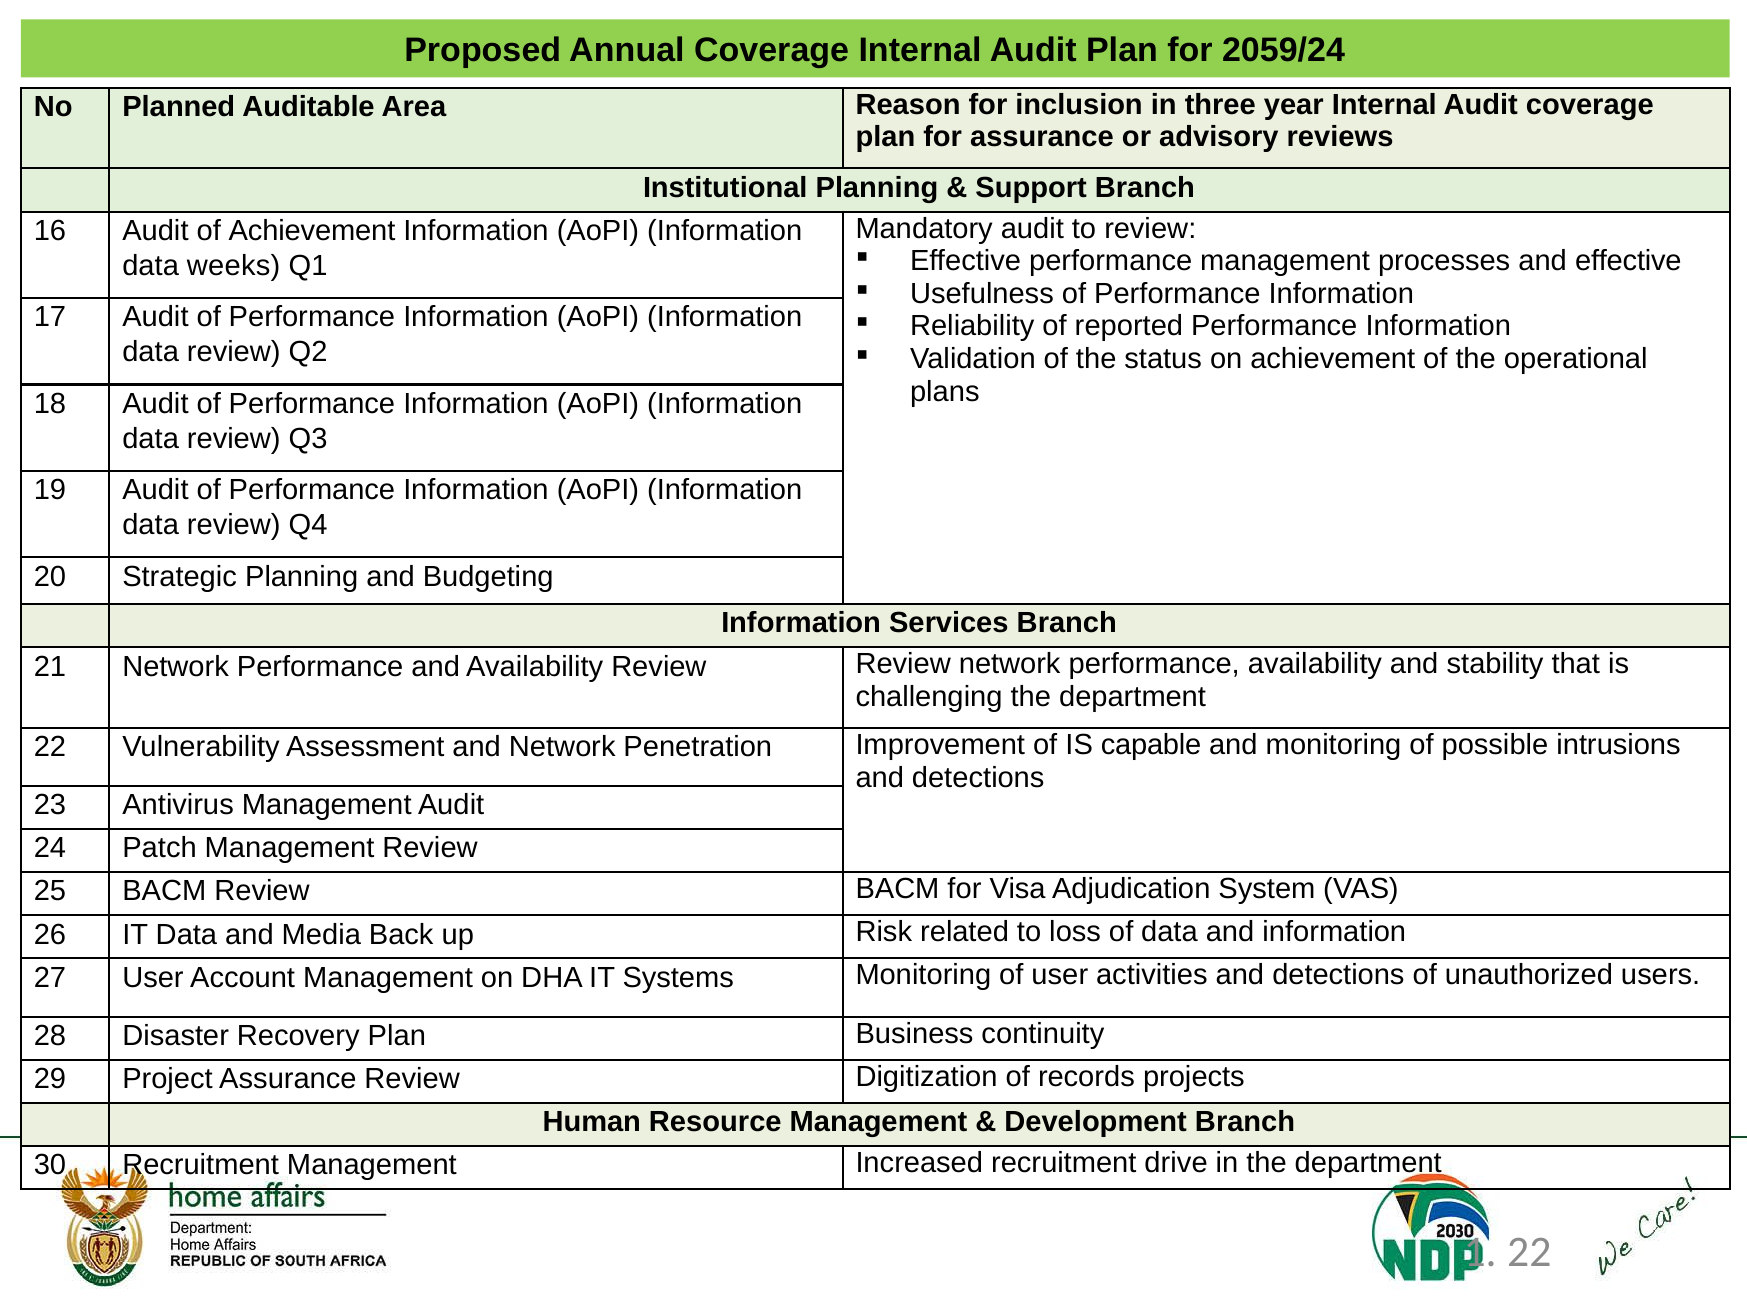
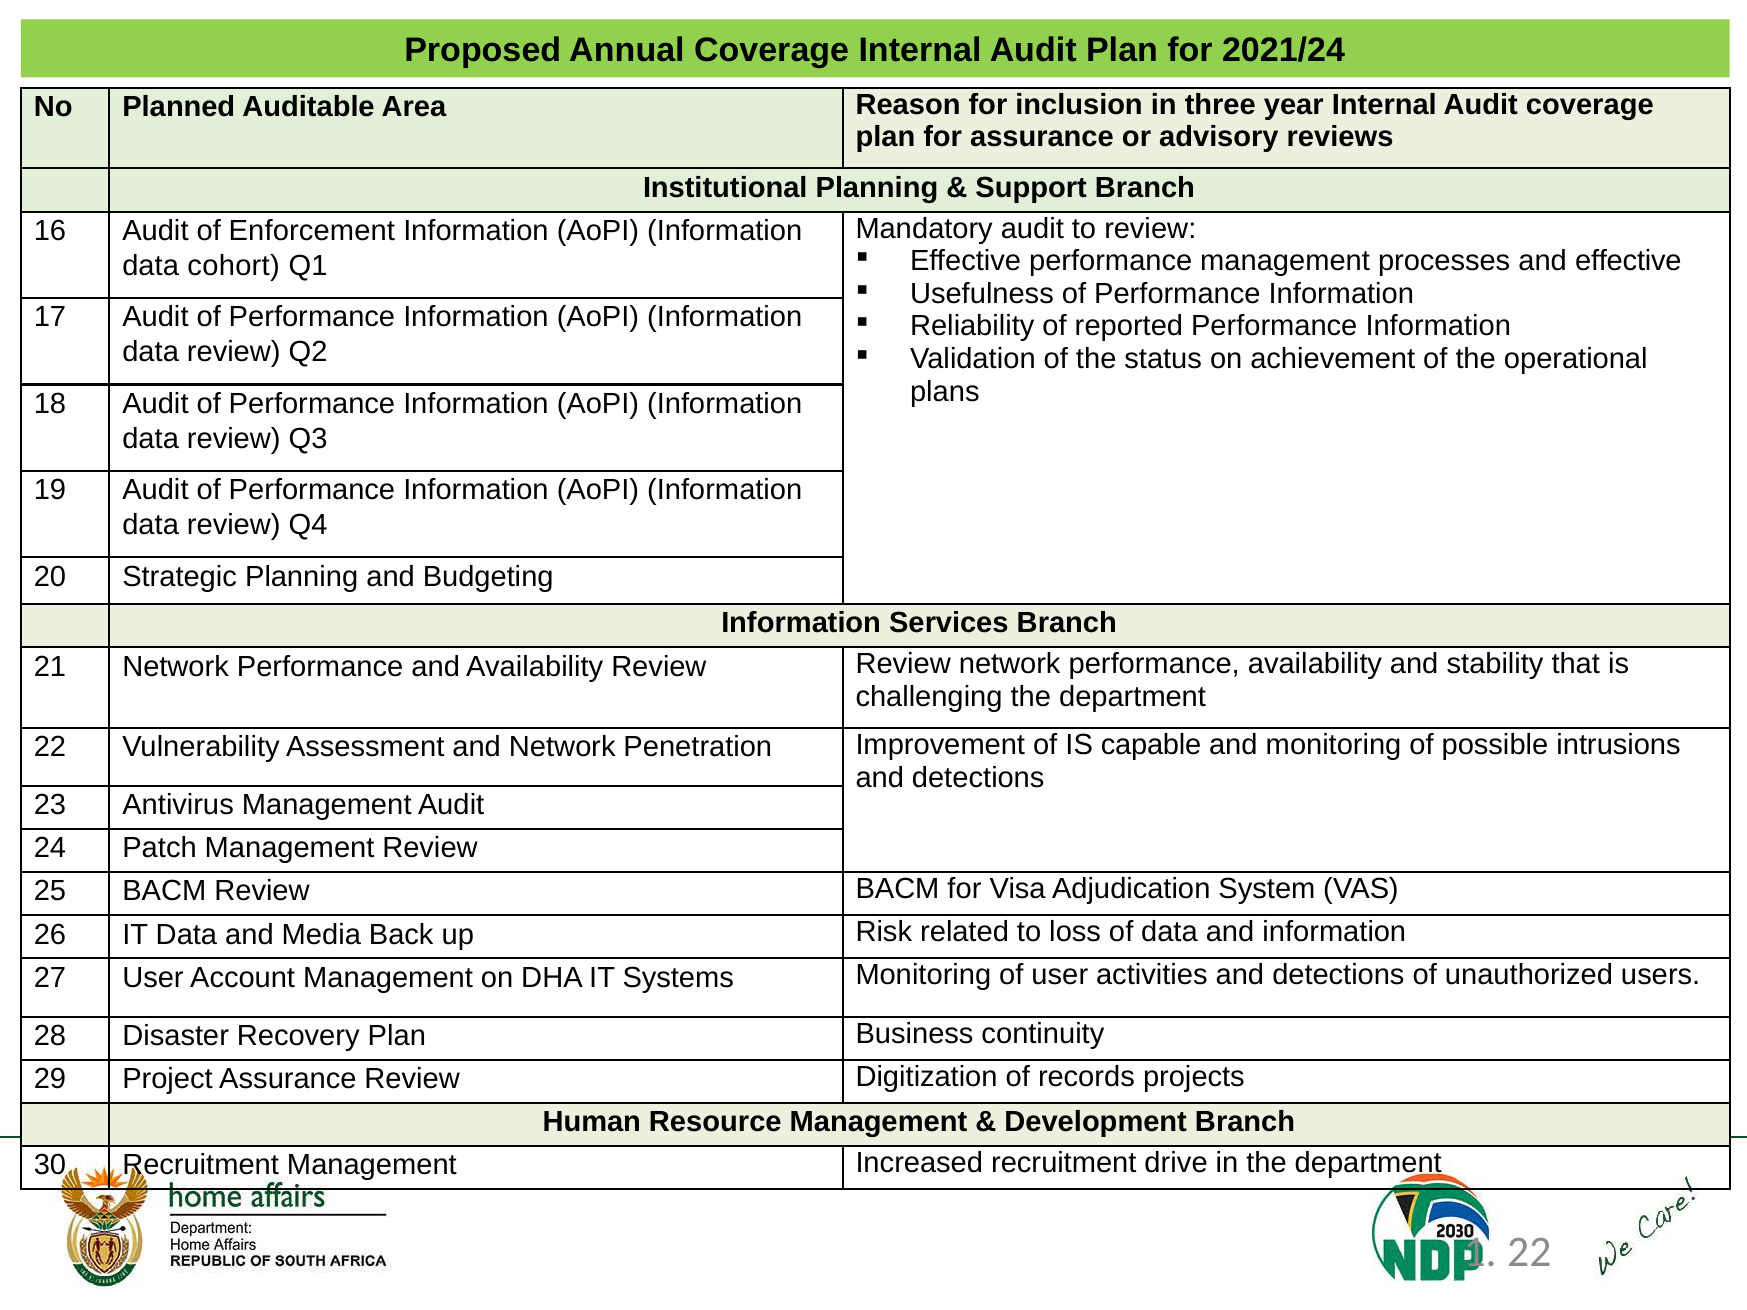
2059/24: 2059/24 -> 2021/24 (1284, 51)
of Achievement: Achievement -> Enforcement (312, 231)
weeks: weeks -> cohort (234, 266)
